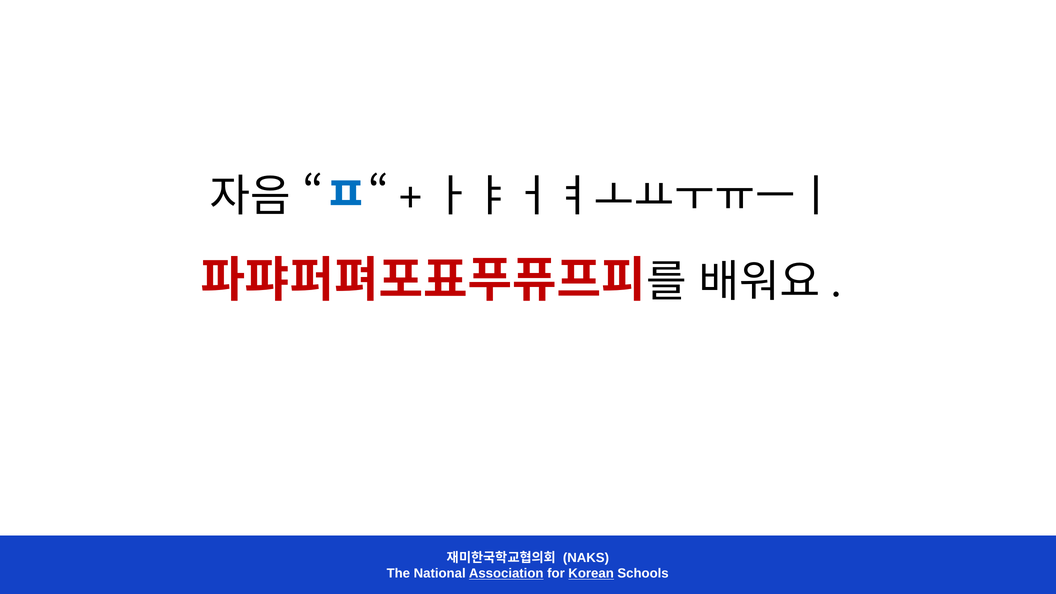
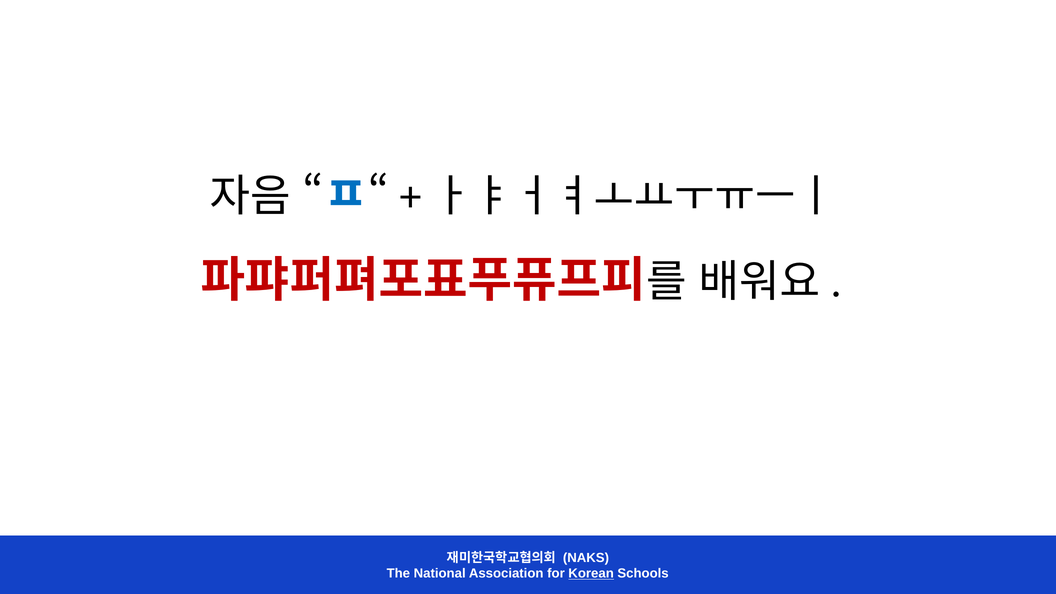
Association underline: present -> none (506, 574)
